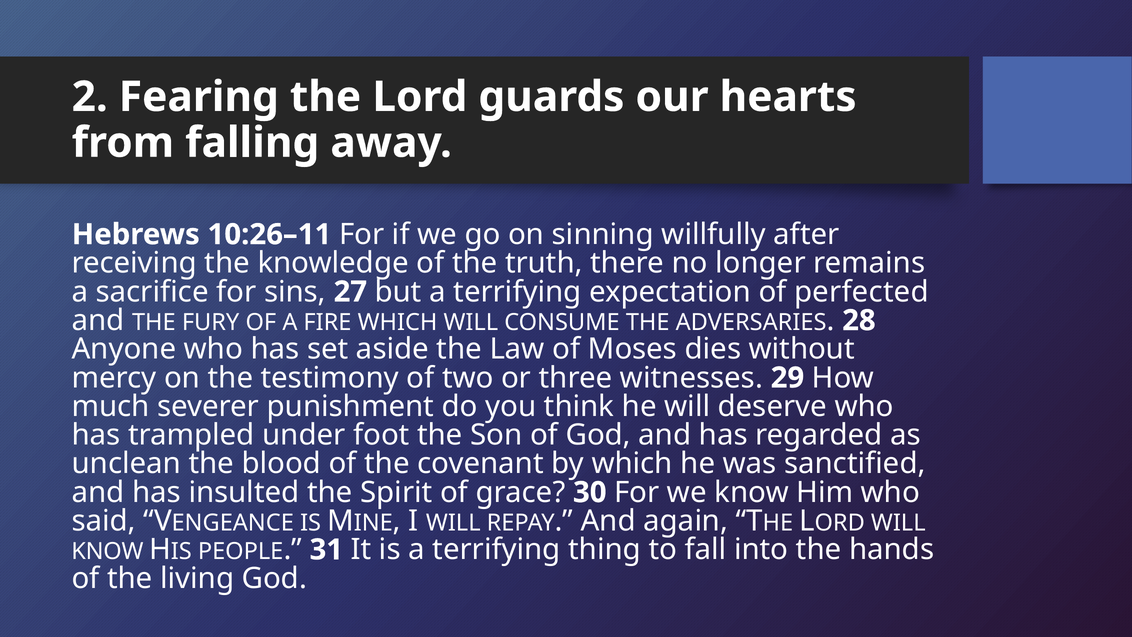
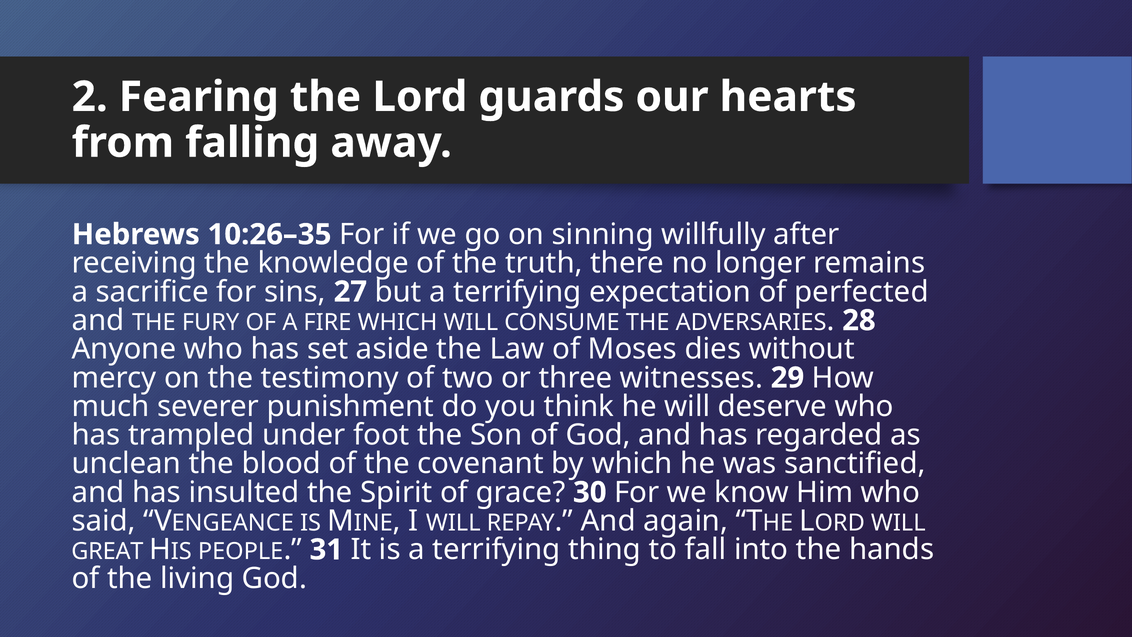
10:26–11: 10:26–11 -> 10:26–35 (269, 234)
KNOW: KNOW -> GREAT (107, 551)
